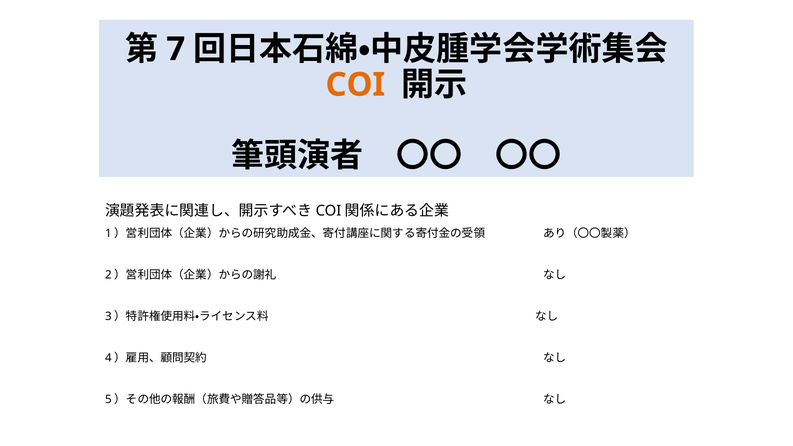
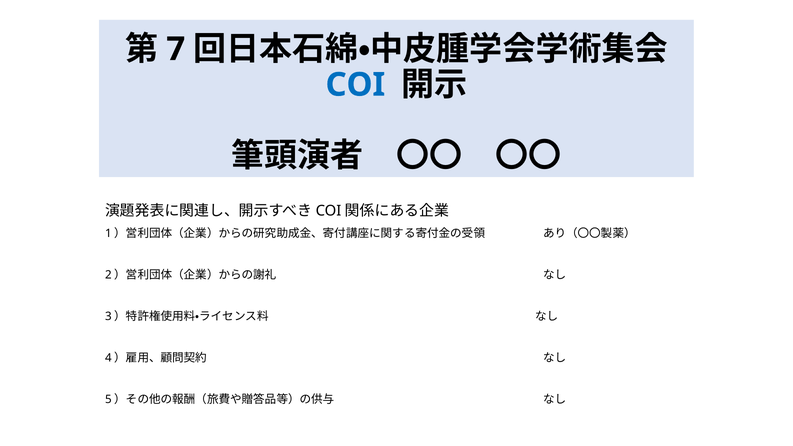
COI colour: orange -> blue (355, 85)
